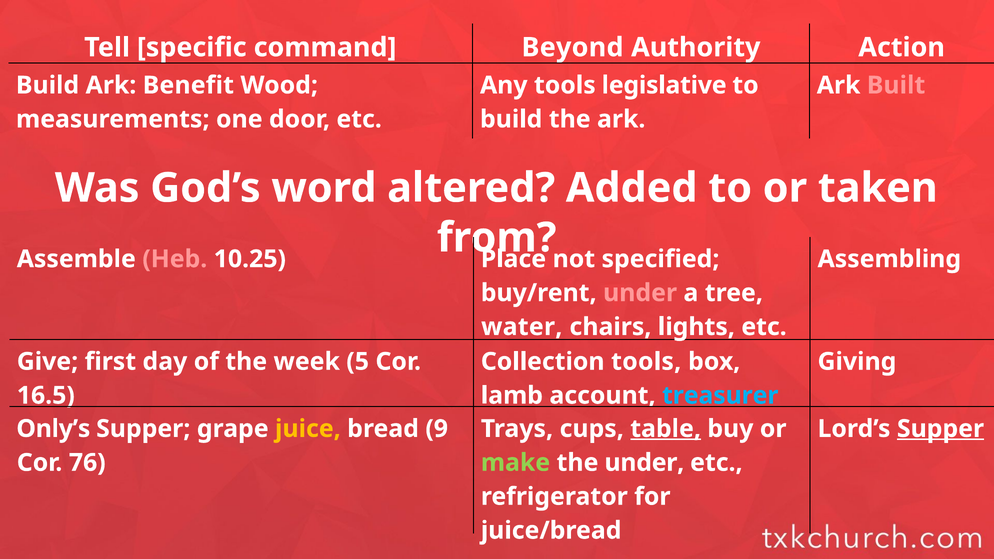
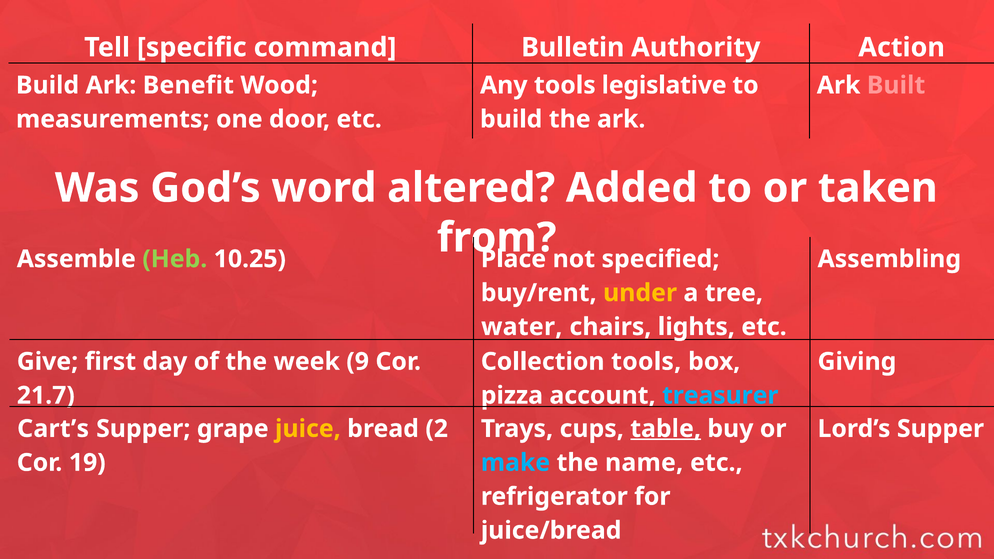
Beyond: Beyond -> Bulletin (573, 47)
Heb colour: pink -> light green (175, 259)
under colour: pink -> yellow (640, 293)
5: 5 -> 9 (358, 362)
16.5: 16.5 -> 21.7 (46, 396)
lamb: lamb -> pizza (512, 396)
Only’s: Only’s -> Cart’s (53, 429)
9: 9 -> 2 (437, 429)
Supper underline: present -> none (940, 429)
76: 76 -> 19 (87, 463)
make colour: light green -> light blue (515, 463)
the under: under -> name (644, 463)
